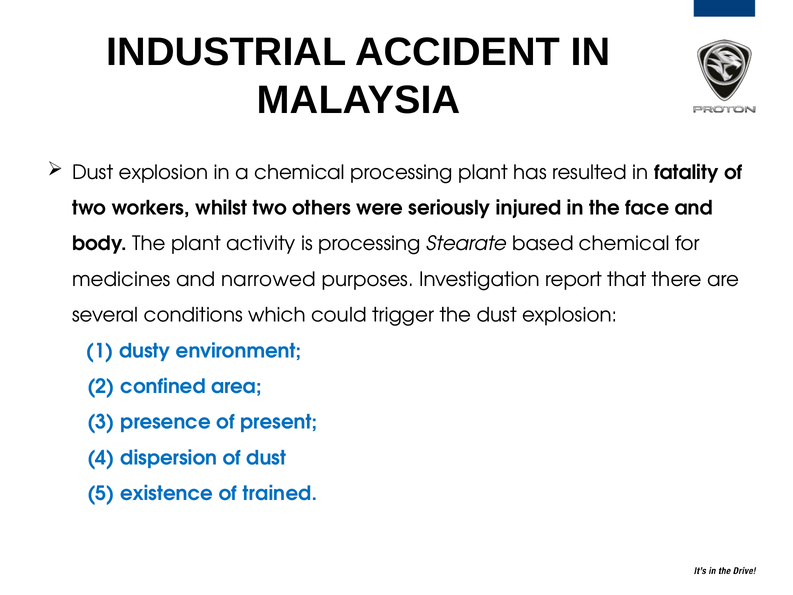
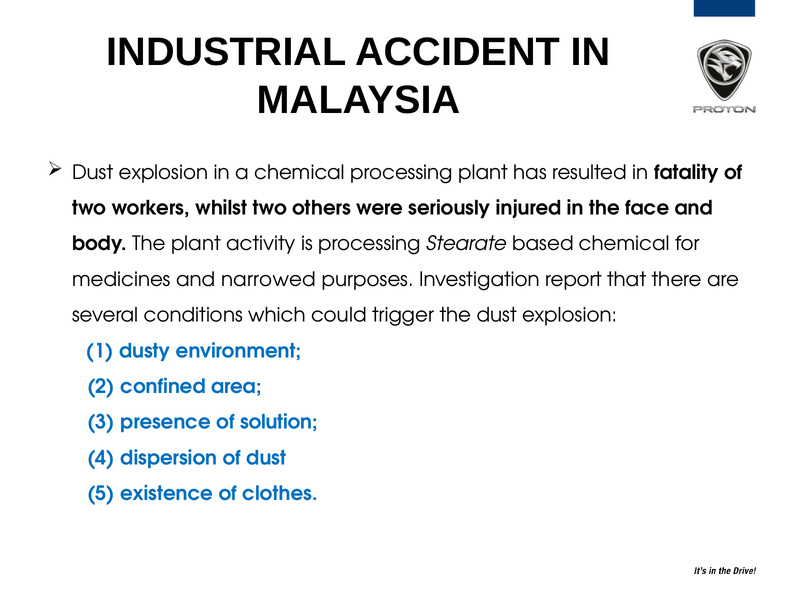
present: present -> solution (279, 422)
trained: trained -> clothes (280, 494)
